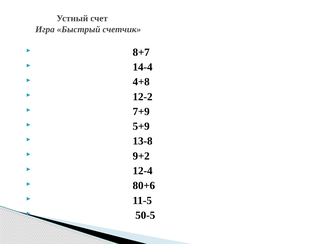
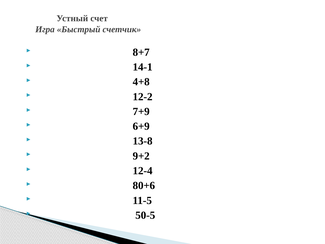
14-4: 14-4 -> 14-1 (143, 67)
5+9: 5+9 -> 6+9 (141, 126)
